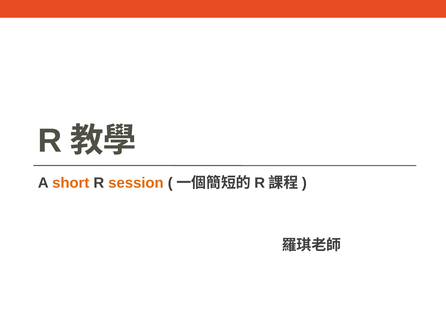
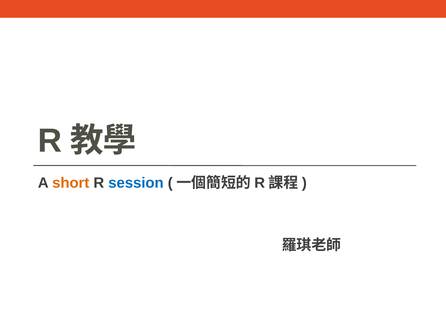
session colour: orange -> blue (136, 183)
